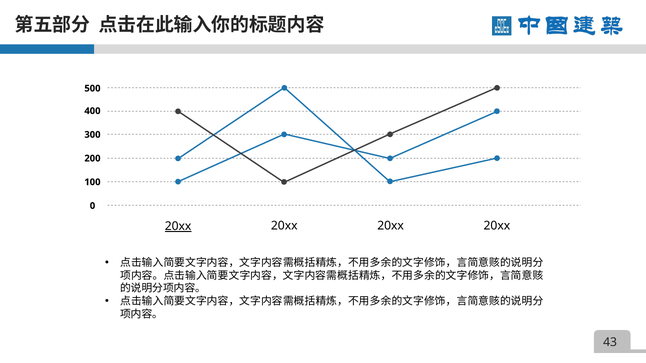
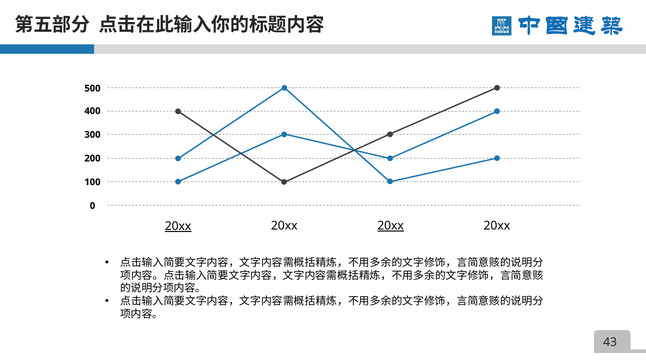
20xx underline: none -> present (391, 226)
